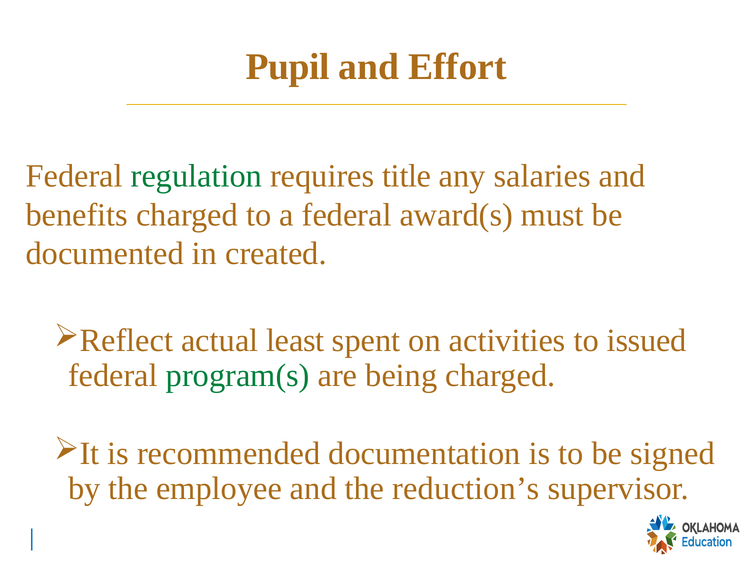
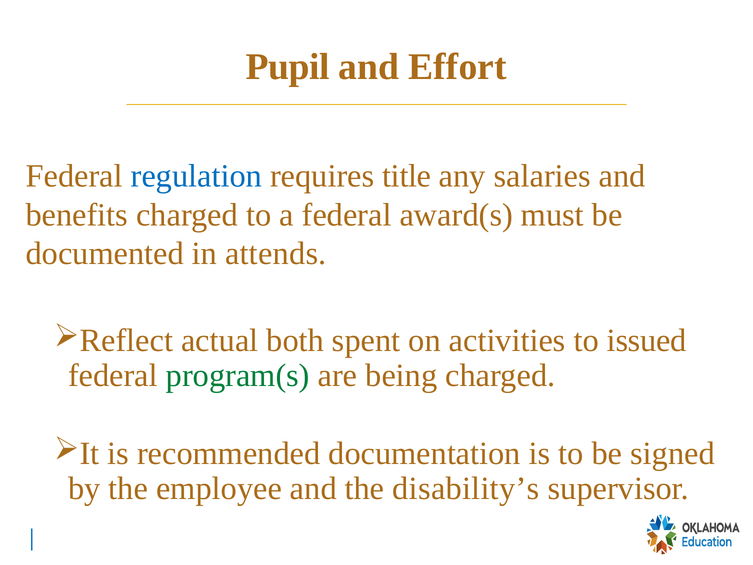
regulation colour: green -> blue (196, 176)
created: created -> attends (276, 254)
least: least -> both (295, 340)
reduction’s: reduction’s -> disability’s (466, 488)
